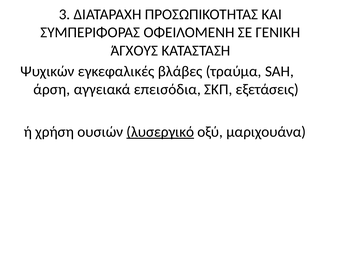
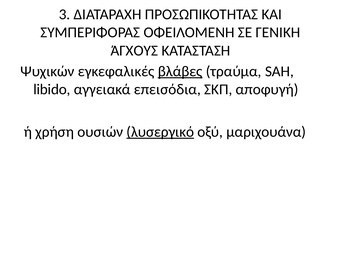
βλάβες underline: none -> present (180, 72)
άρση: άρση -> libido (52, 90)
εξετάσεις: εξετάσεις -> αποφυγή (267, 90)
